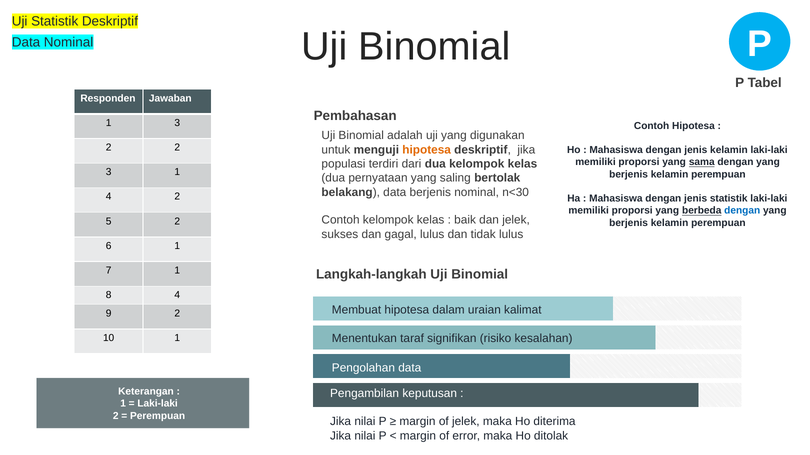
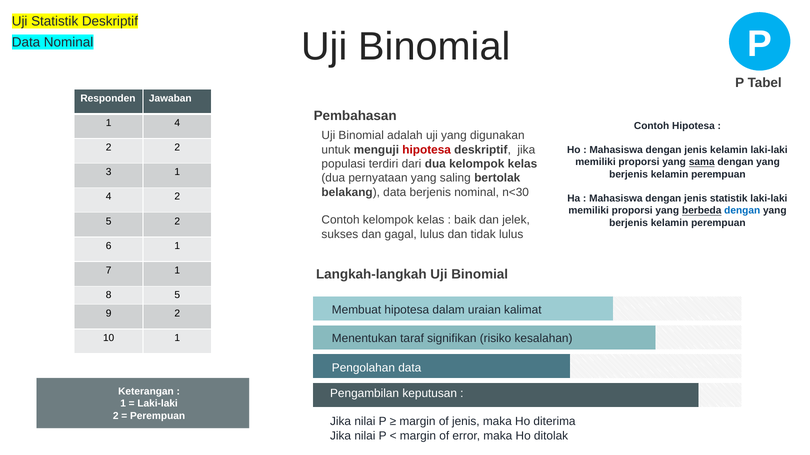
3: 3 -> 4 (177, 123)
hipotesa colour: orange -> red (427, 150)
8 4: 4 -> 5 (177, 295)
of jelek: jelek -> jenis (466, 422)
